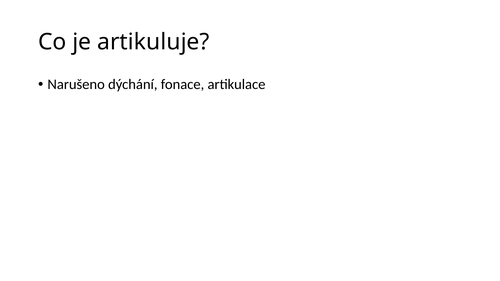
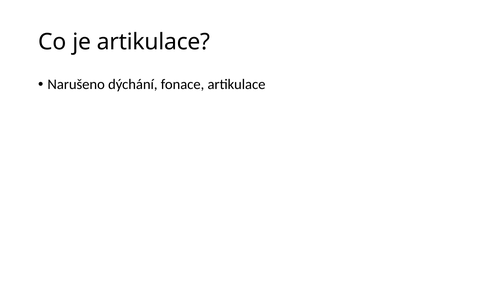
je artikuluje: artikuluje -> artikulace (154, 42)
